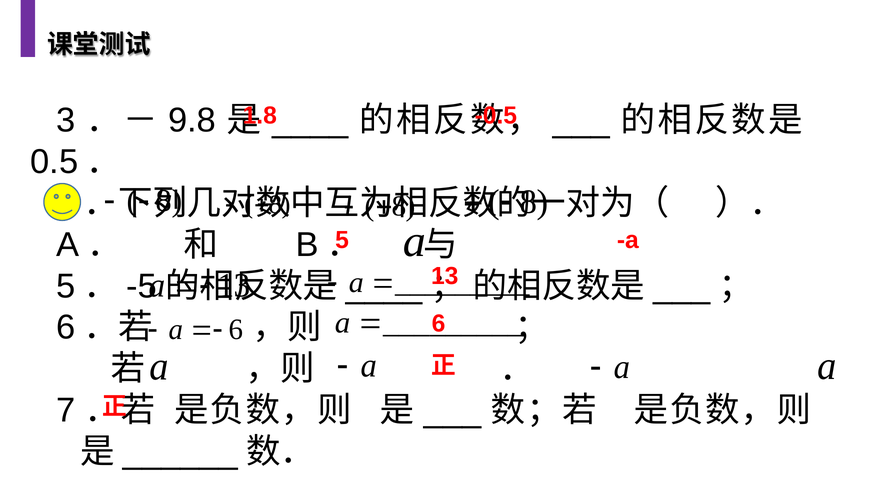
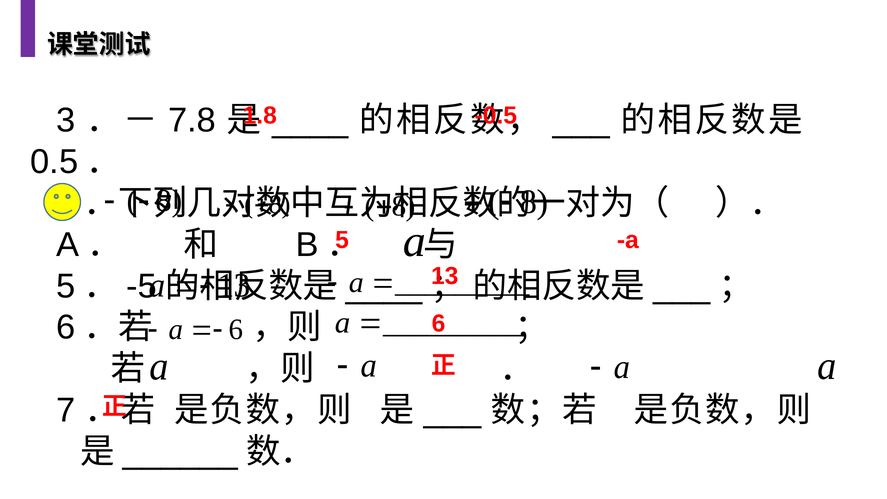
9.8: 9.8 -> 7.8 (192, 120)
